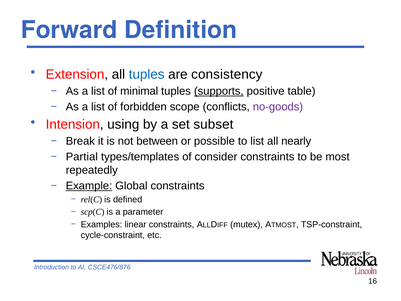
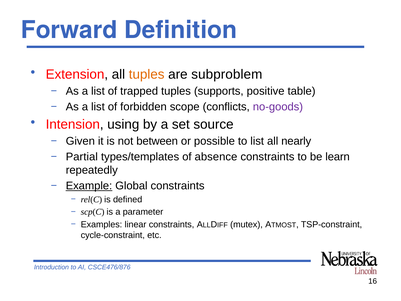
tuples colour: blue -> orange (147, 74)
consistency: consistency -> subproblem (227, 74)
minimal: minimal -> trapped (139, 91)
supports underline: present -> none (219, 91)
subset: subset -> source (213, 124)
Break: Break -> Given (80, 141)
consider: consider -> absence (216, 157)
most: most -> learn (338, 157)
